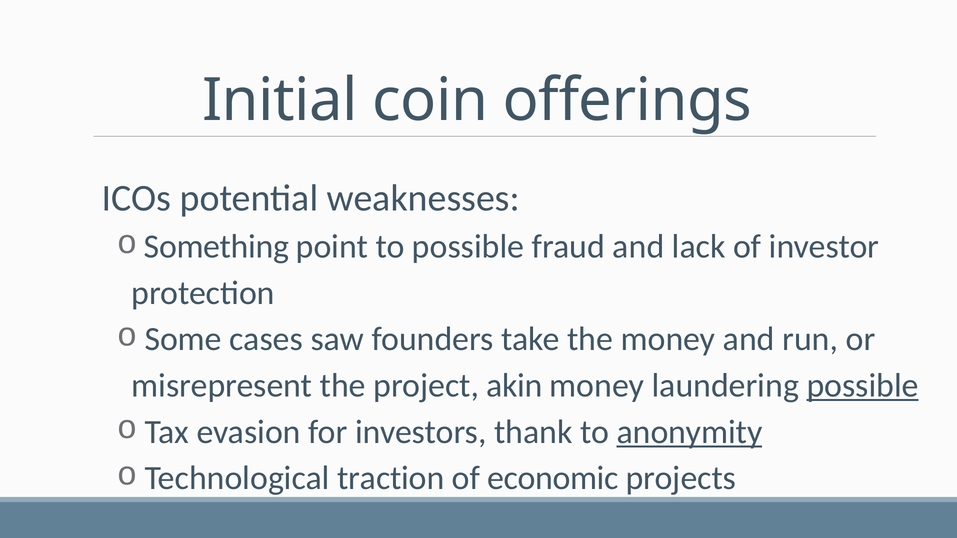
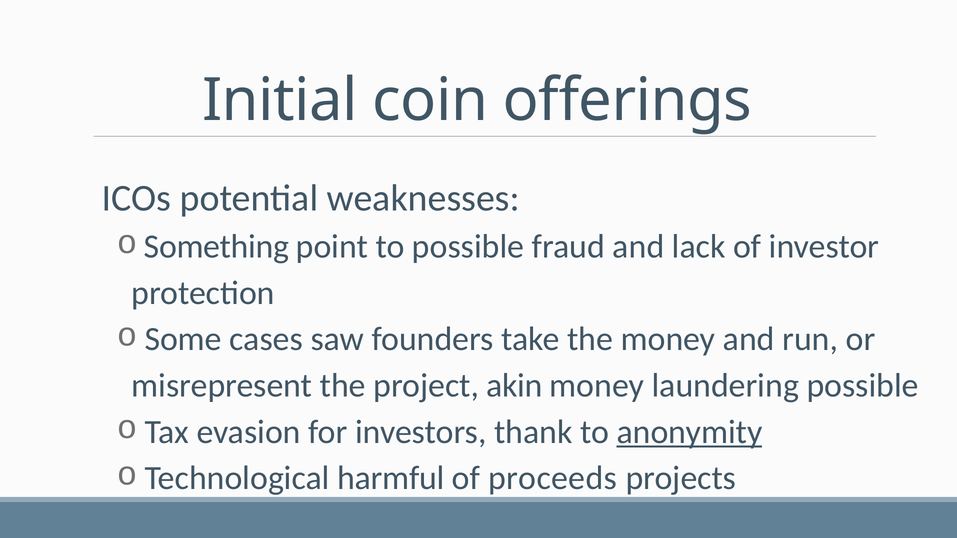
possible underline: present -> none (863, 386)
traction: traction -> harmful (391, 478)
economic: economic -> proceeds (553, 478)
